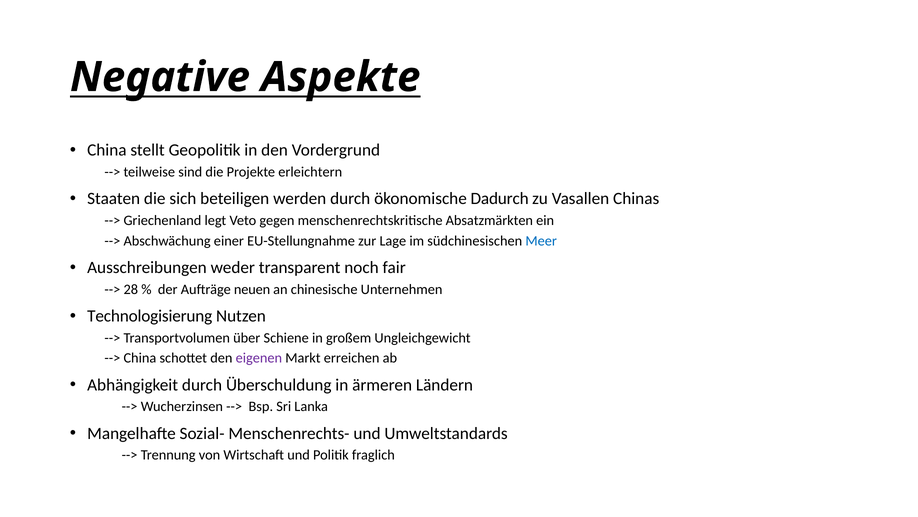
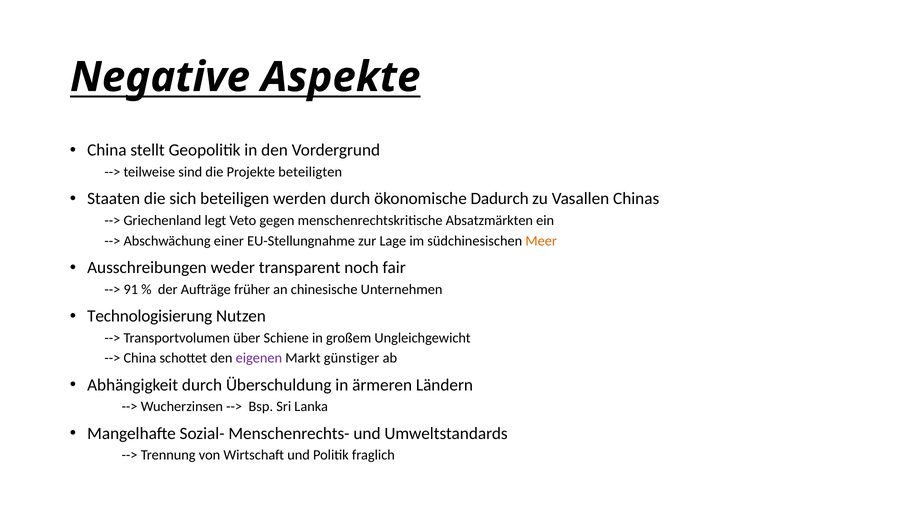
erleichtern: erleichtern -> beteiligten (310, 172)
Meer colour: blue -> orange (541, 241)
28: 28 -> 91 (131, 289)
neuen: neuen -> früher (252, 289)
erreichen: erreichen -> günstiger (352, 358)
